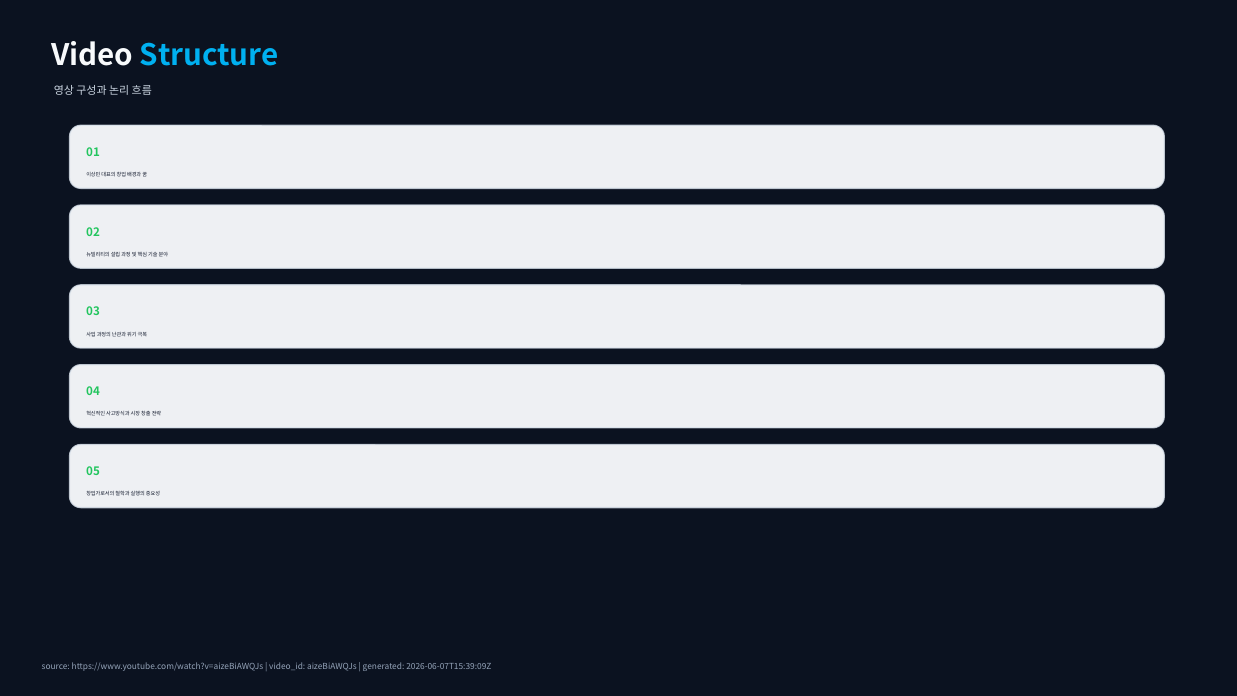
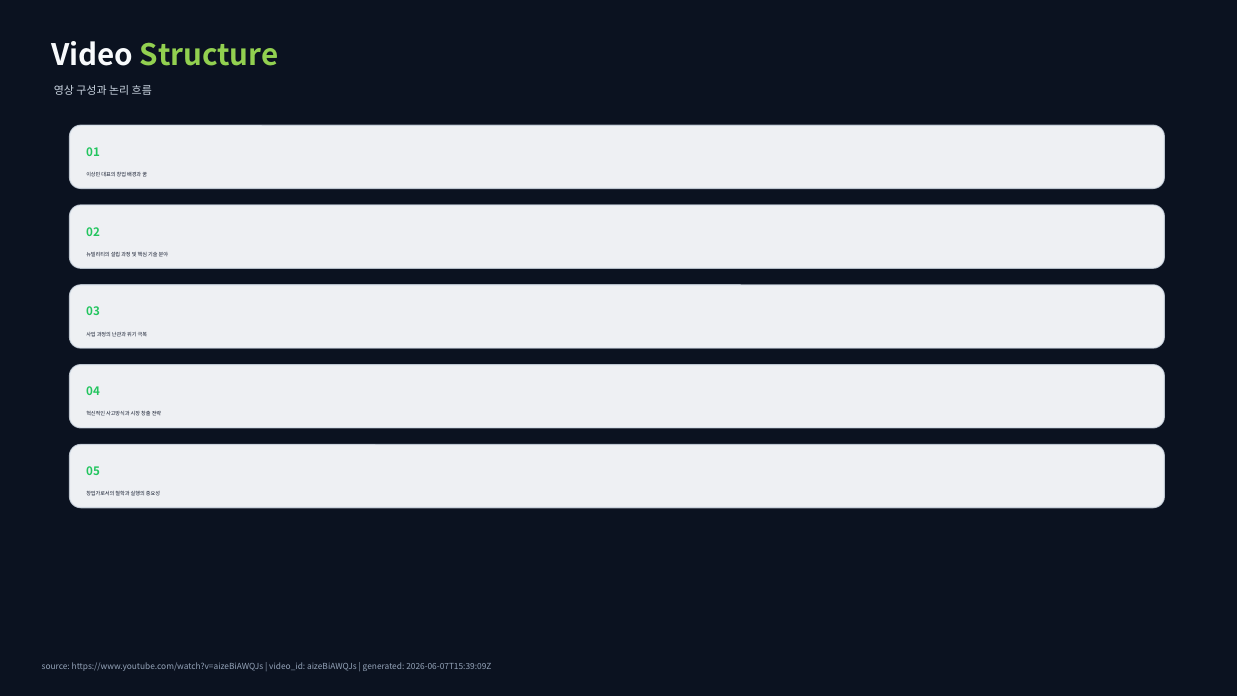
Structure colour: light blue -> light green (209, 55)
